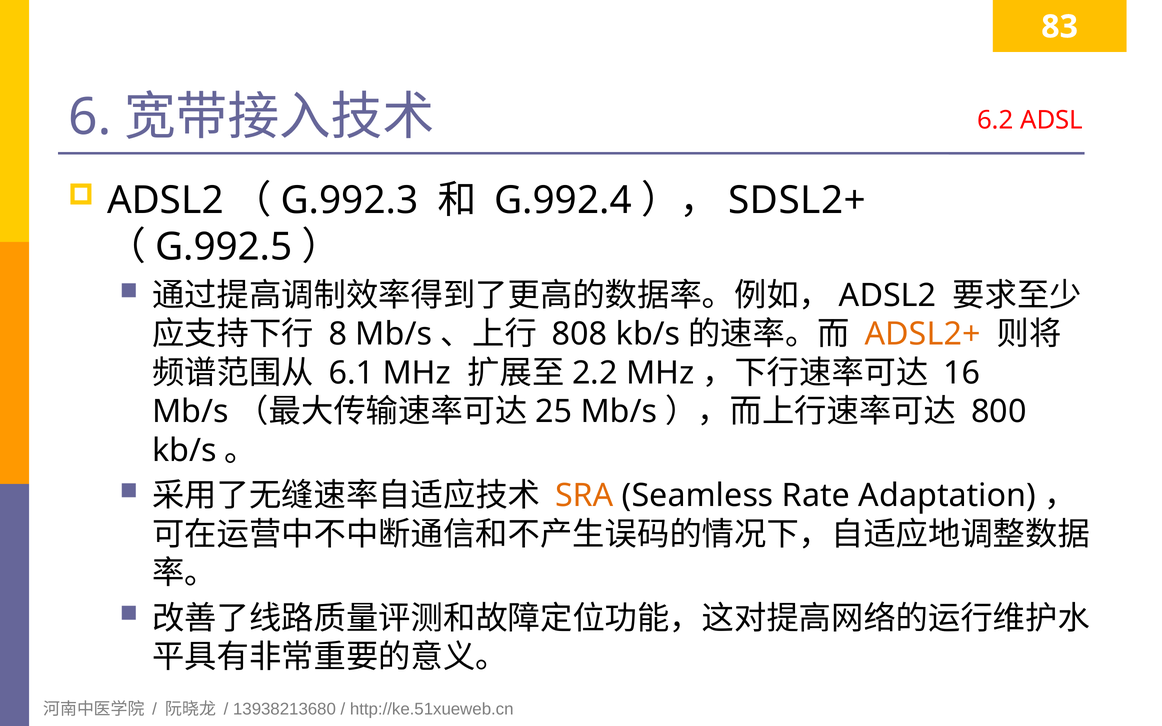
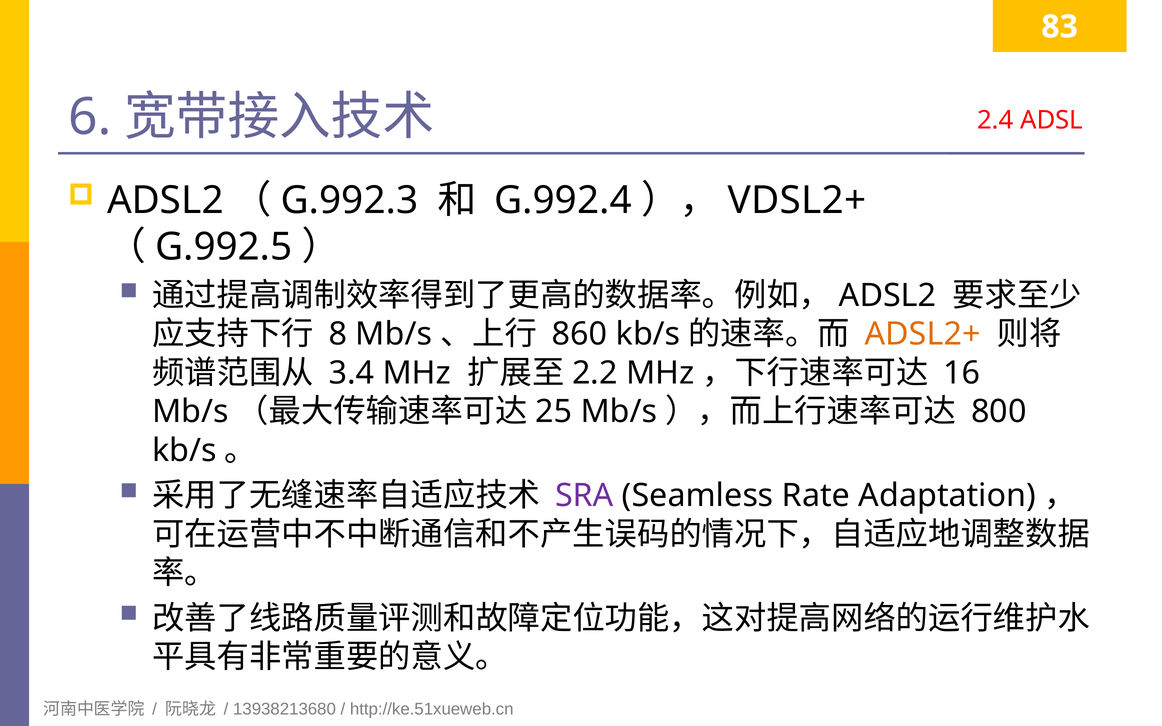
6.2: 6.2 -> 2.4 (995, 120)
SDSL2+: SDSL2+ -> VDSL2+ (797, 201)
808: 808 -> 860 (580, 334)
6.1: 6.1 -> 3.4 (351, 373)
SRA colour: orange -> purple (584, 496)
